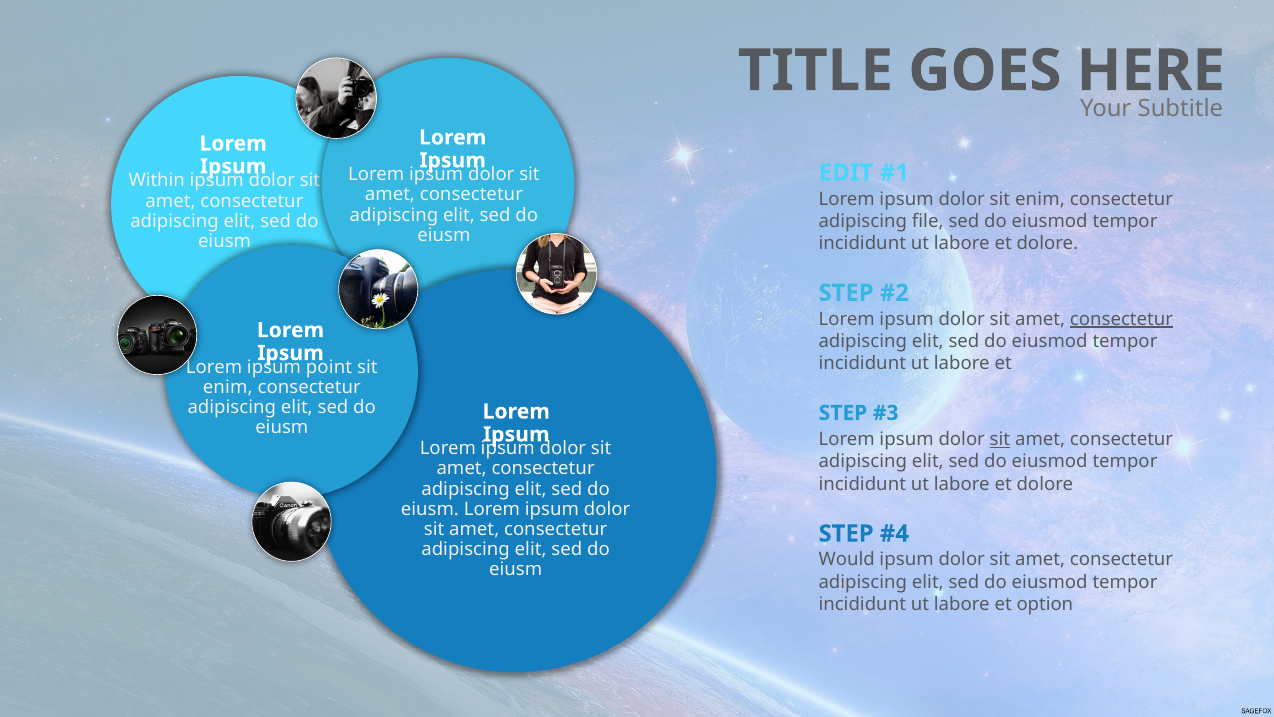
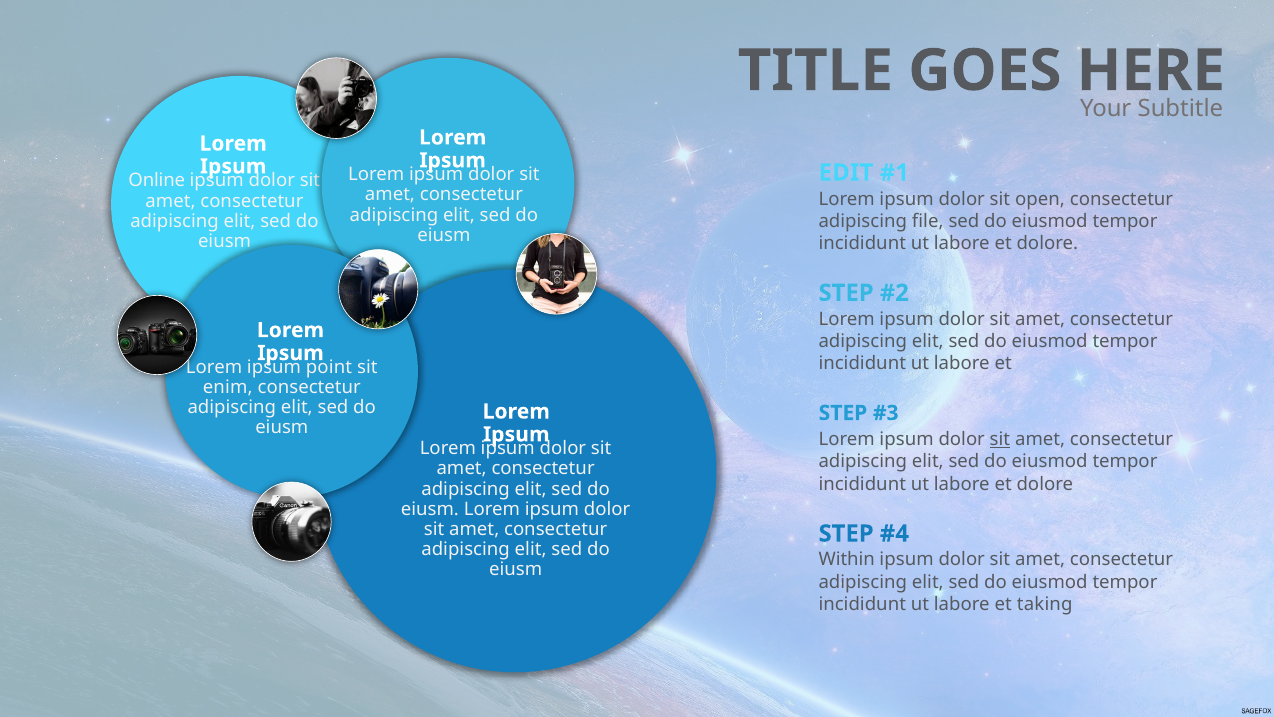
Within: Within -> Online (157, 181)
dolor sit enim: enim -> open (1040, 199)
consectetur underline: present -> none (1122, 319)
Would: Would -> Within (847, 559)
option: option -> taking (1045, 604)
